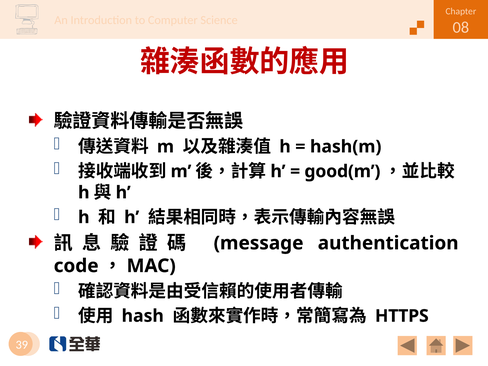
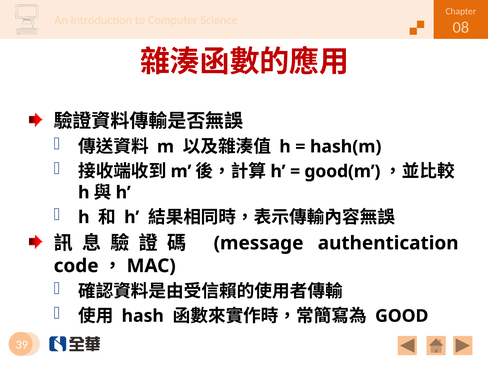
HTTPS: HTTPS -> GOOD (402, 316)
